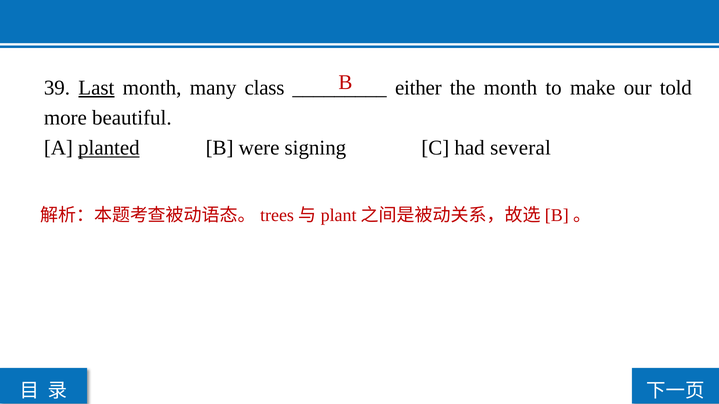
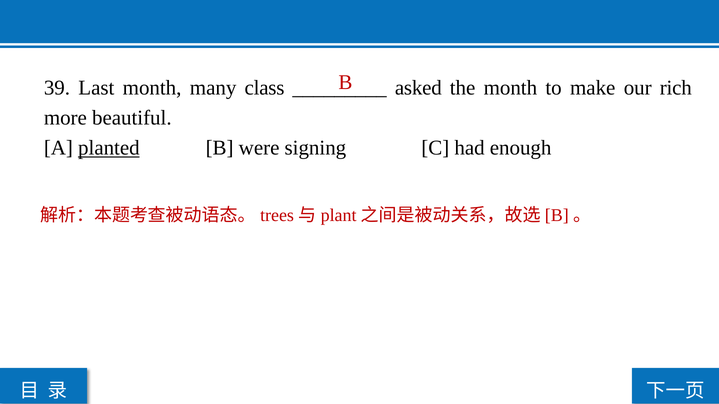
Last underline: present -> none (96, 88)
either: either -> asked (418, 88)
told: told -> rich (676, 88)
several: several -> enough (521, 148)
